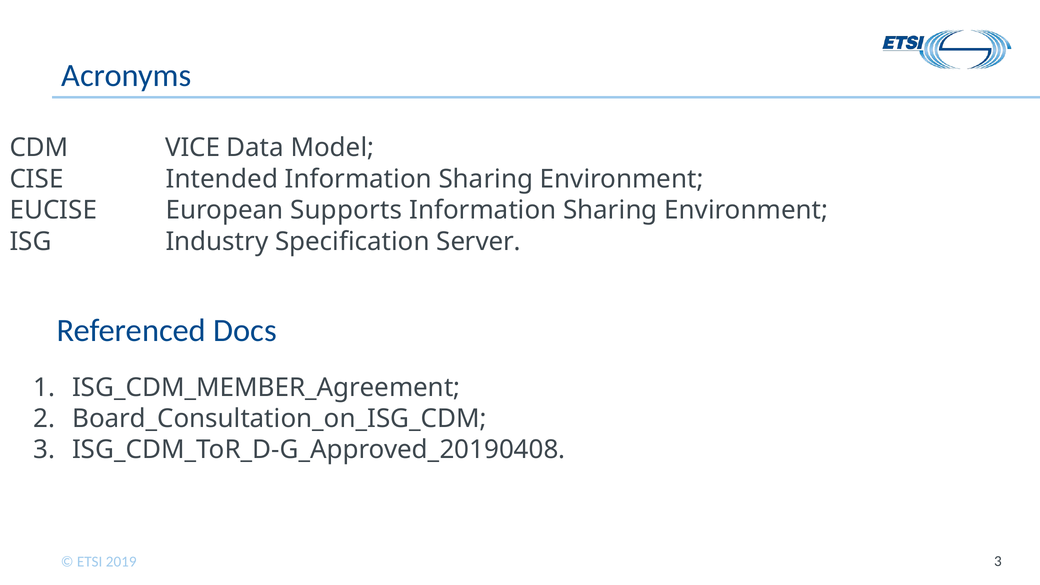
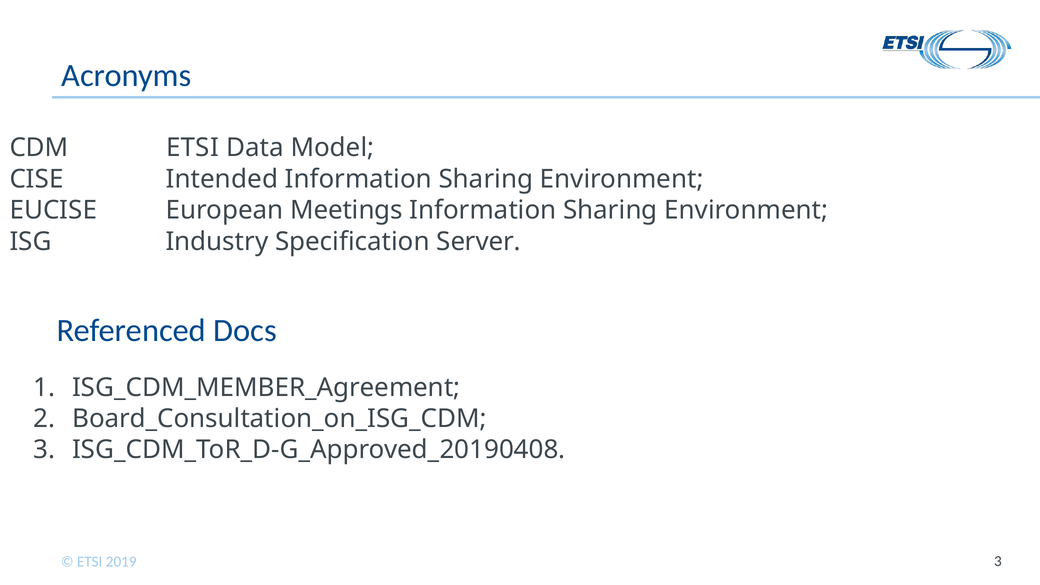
CDM VICE: VICE -> ETSI (192, 148)
Supports: Supports -> Meetings (346, 210)
